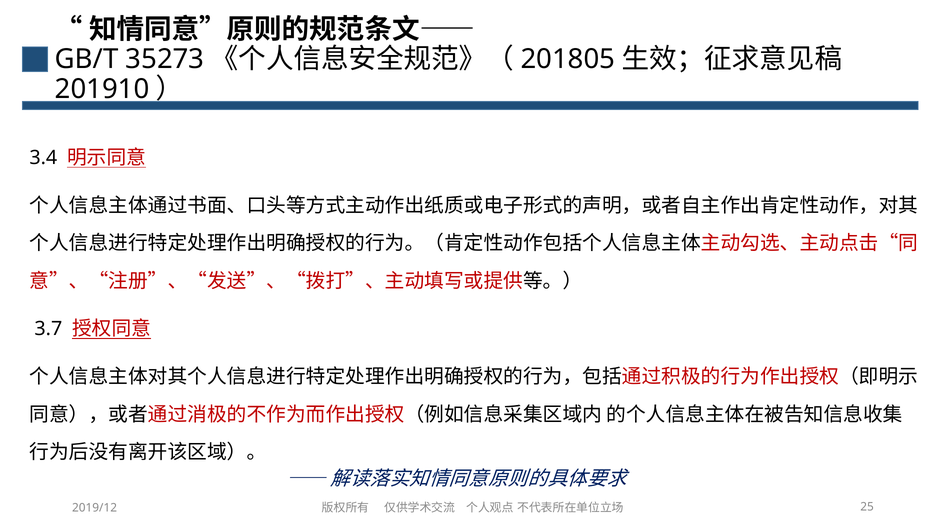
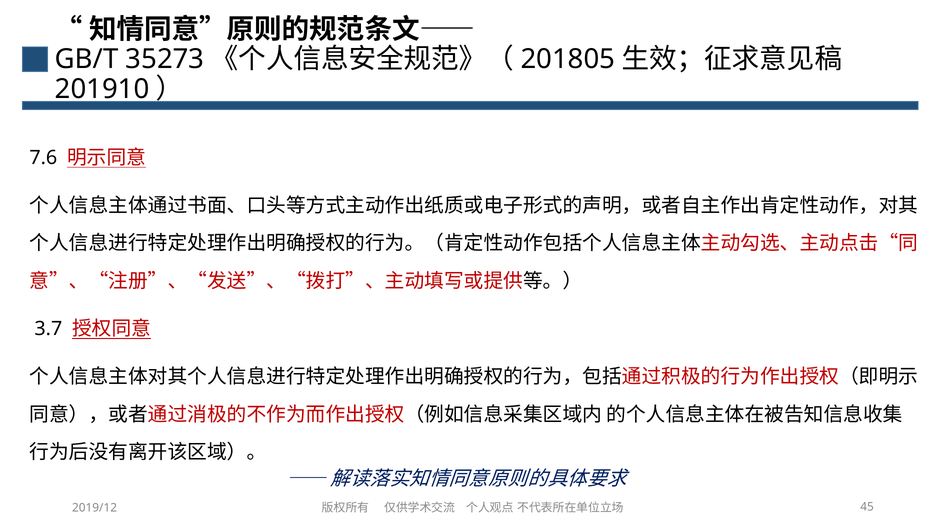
3.4: 3.4 -> 7.6 (43, 158)
25: 25 -> 45 (867, 507)
